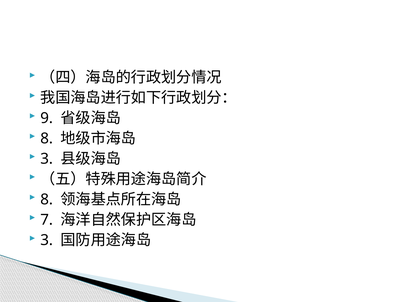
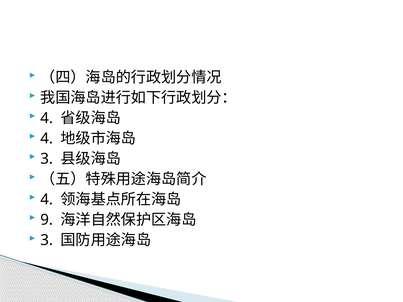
9: 9 -> 4 (47, 118)
8: 8 -> 4 (47, 139)
8: 8 -> 4 (47, 200)
7: 7 -> 9 (47, 220)
